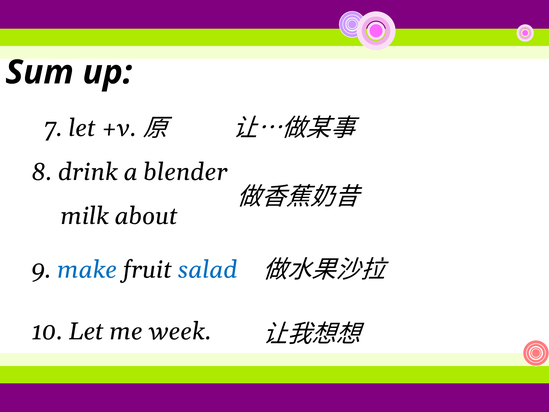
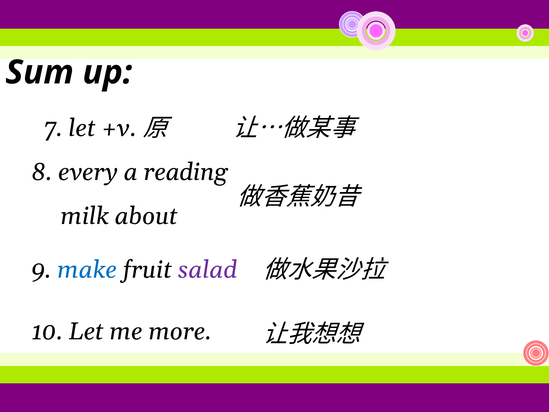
drink: drink -> every (88, 172)
blender: blender -> reading (186, 172)
salad colour: blue -> purple (208, 270)
week: week -> more (180, 331)
